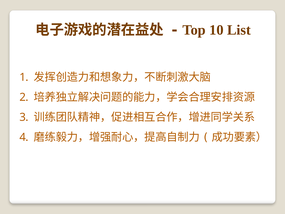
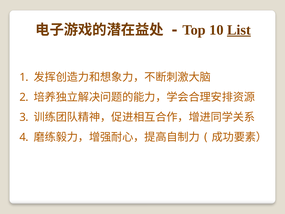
List underline: none -> present (239, 30)
